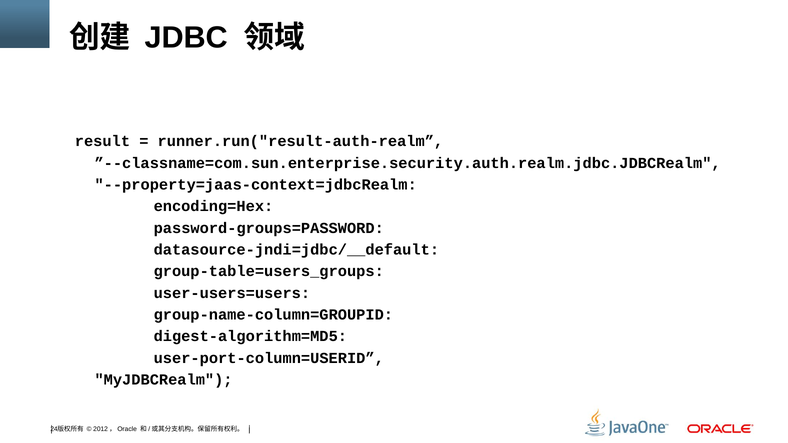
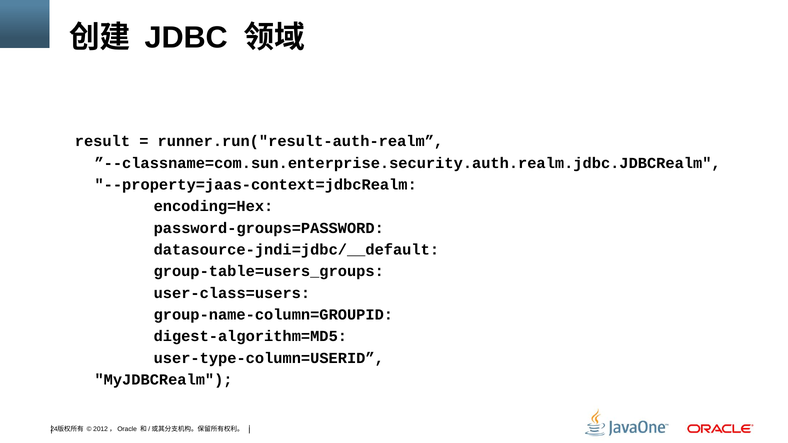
user-users=users: user-users=users -> user-class=users (232, 293)
user-port-column=USERID: user-port-column=USERID -> user-type-column=USERID (269, 358)
